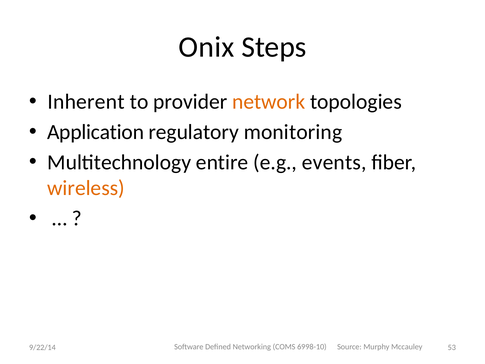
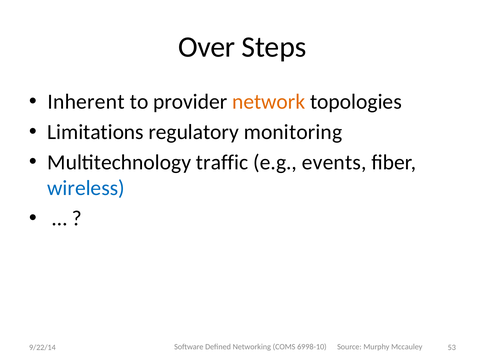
Onix: Onix -> Over (207, 47)
Application: Application -> Limitations (95, 132)
entire: entire -> traffic (222, 162)
wireless colour: orange -> blue (86, 188)
